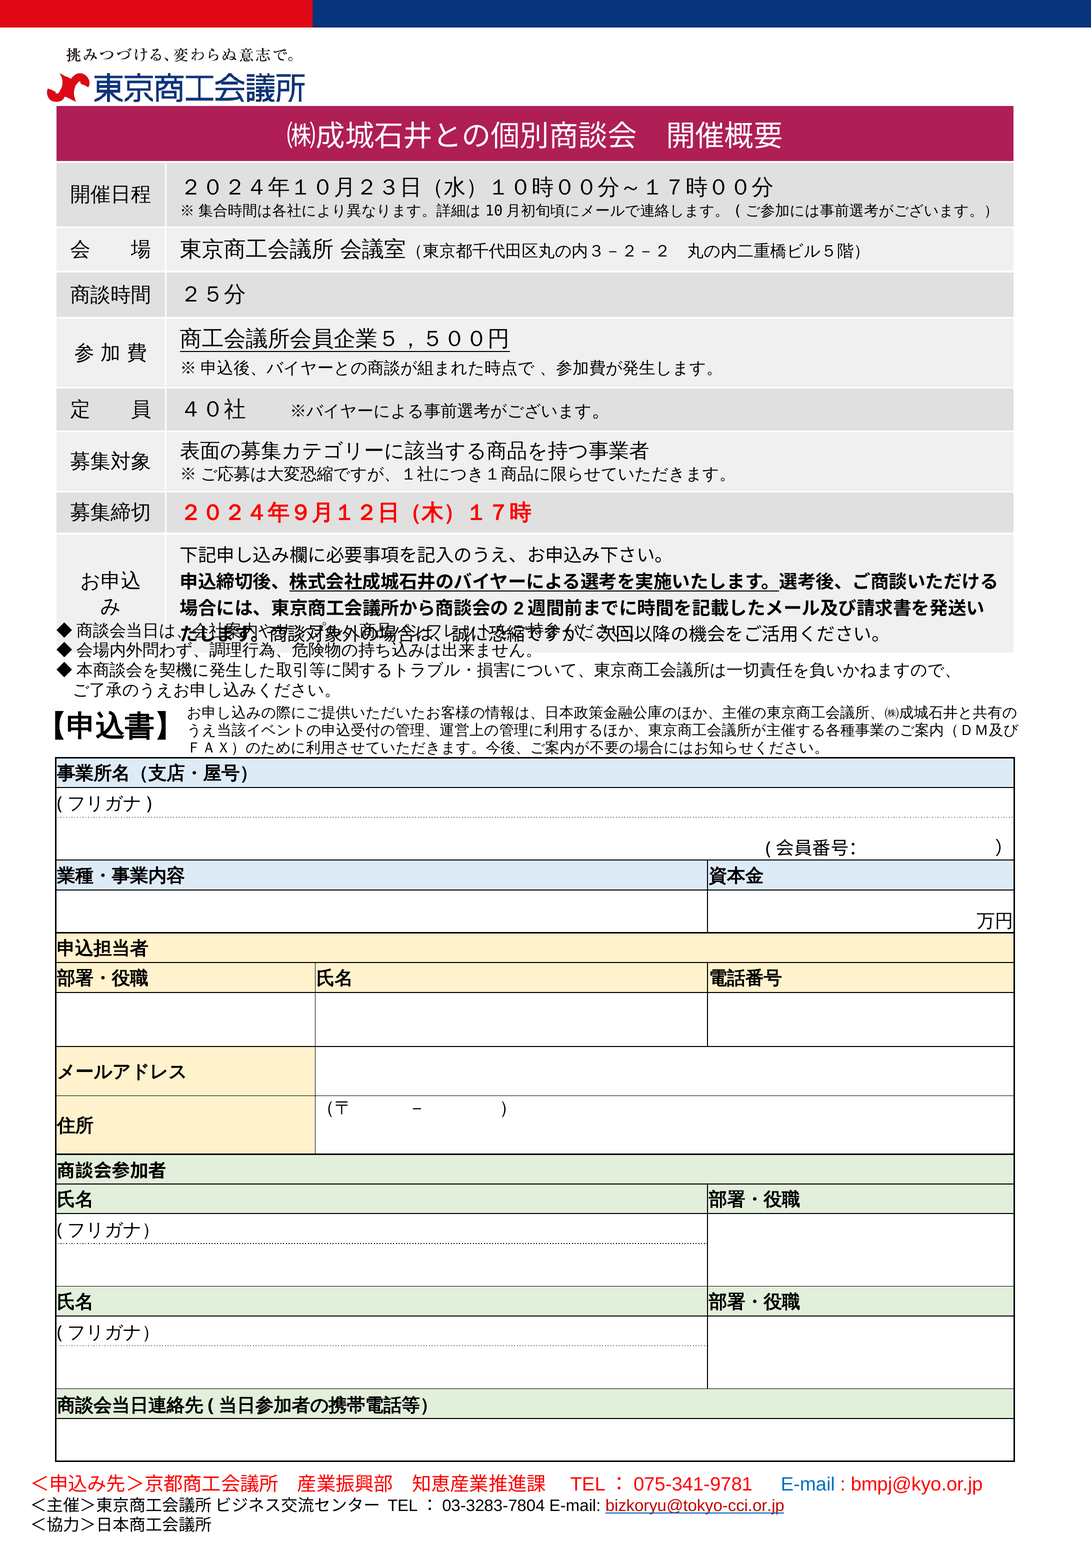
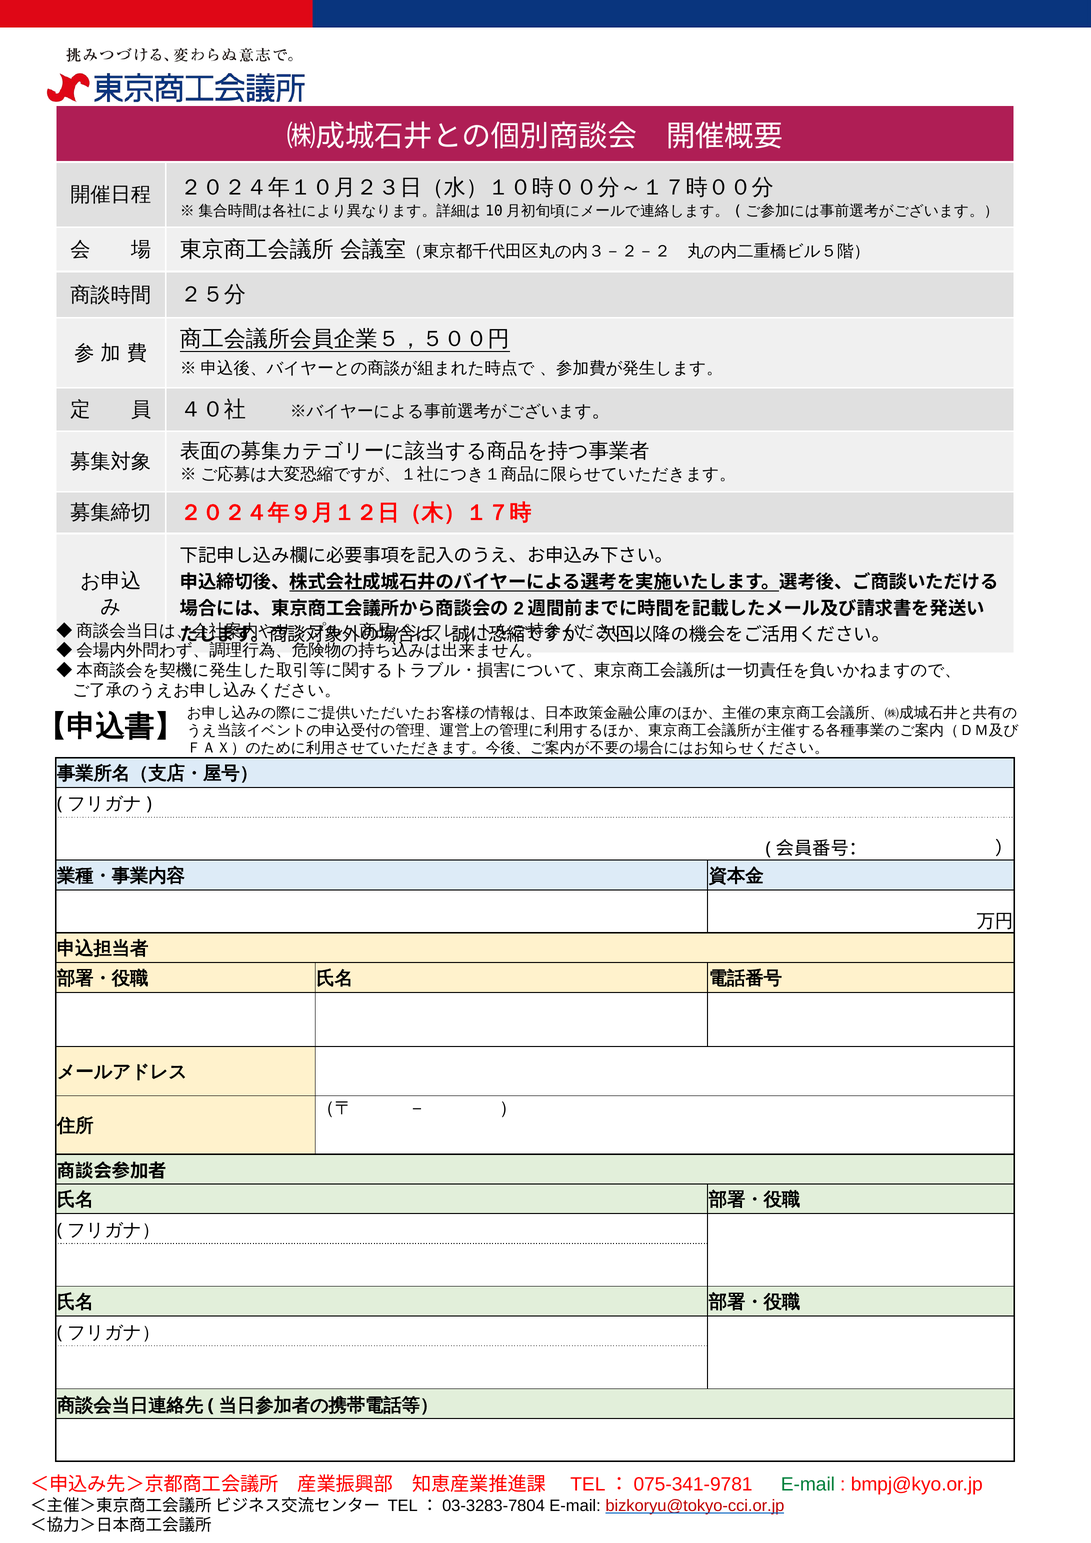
E-mail colour: blue -> green (808, 1484)
